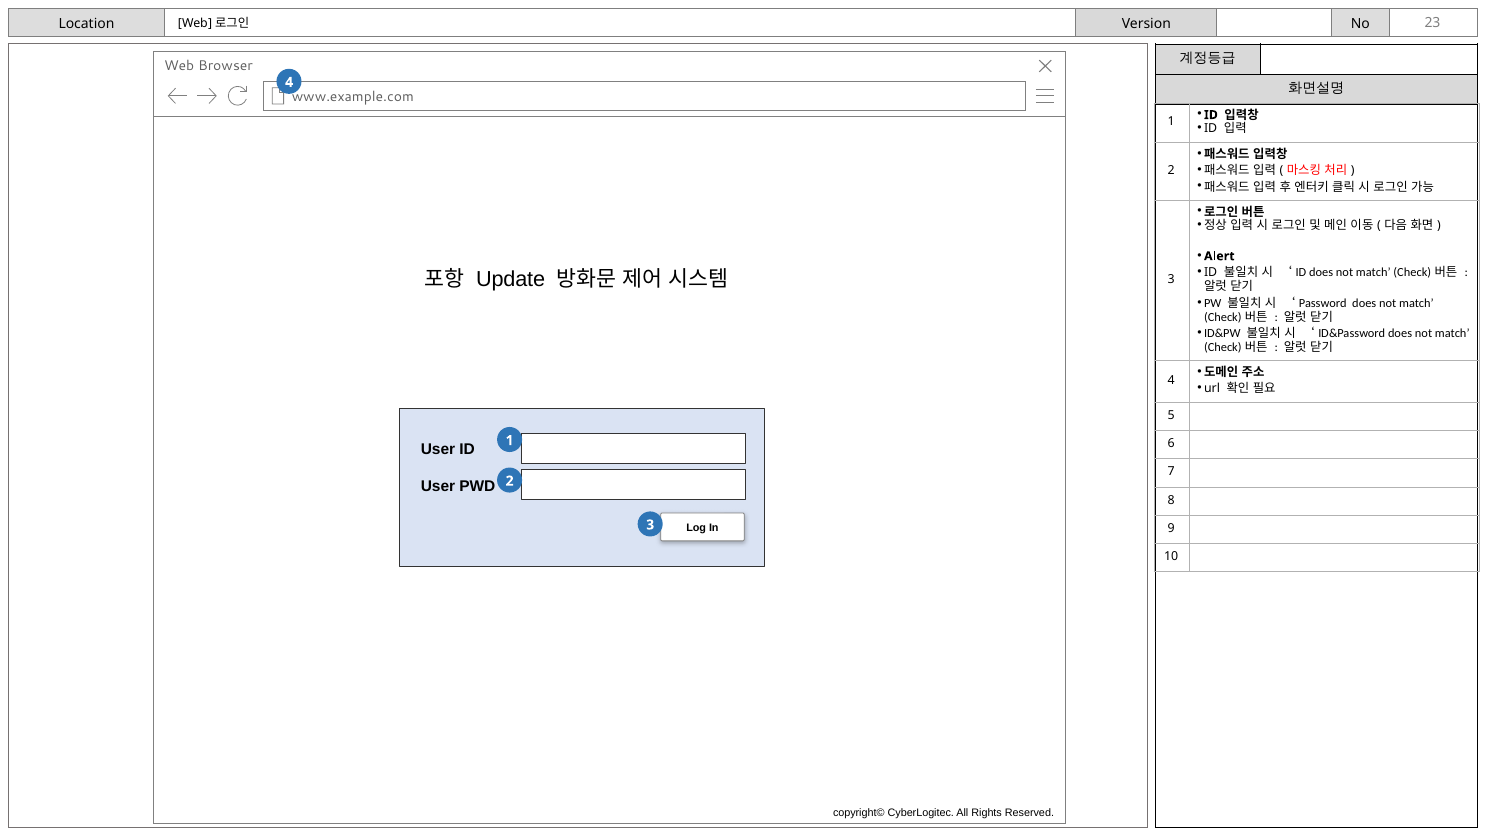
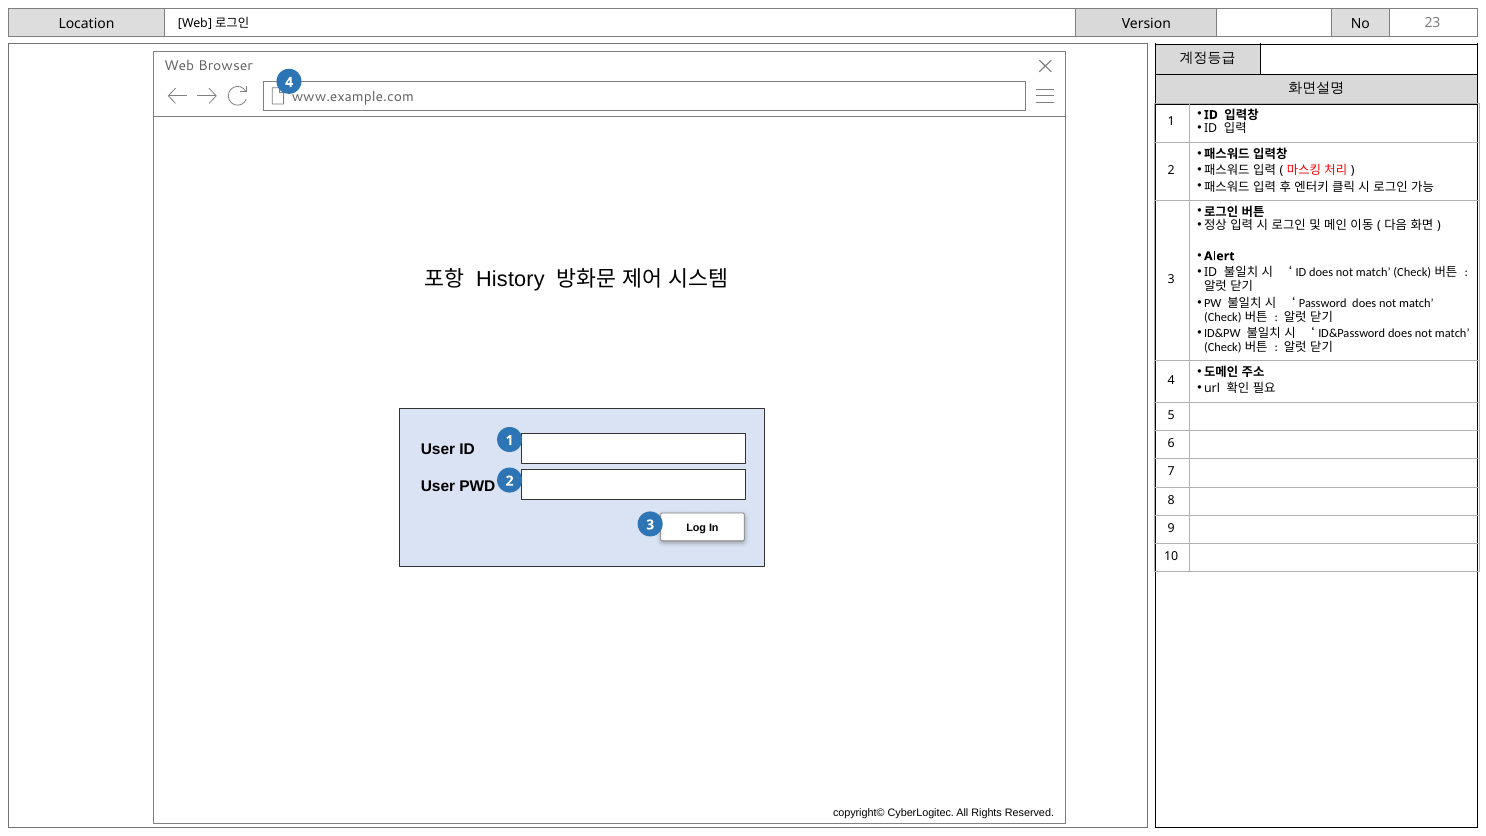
Update: Update -> History (510, 280)
